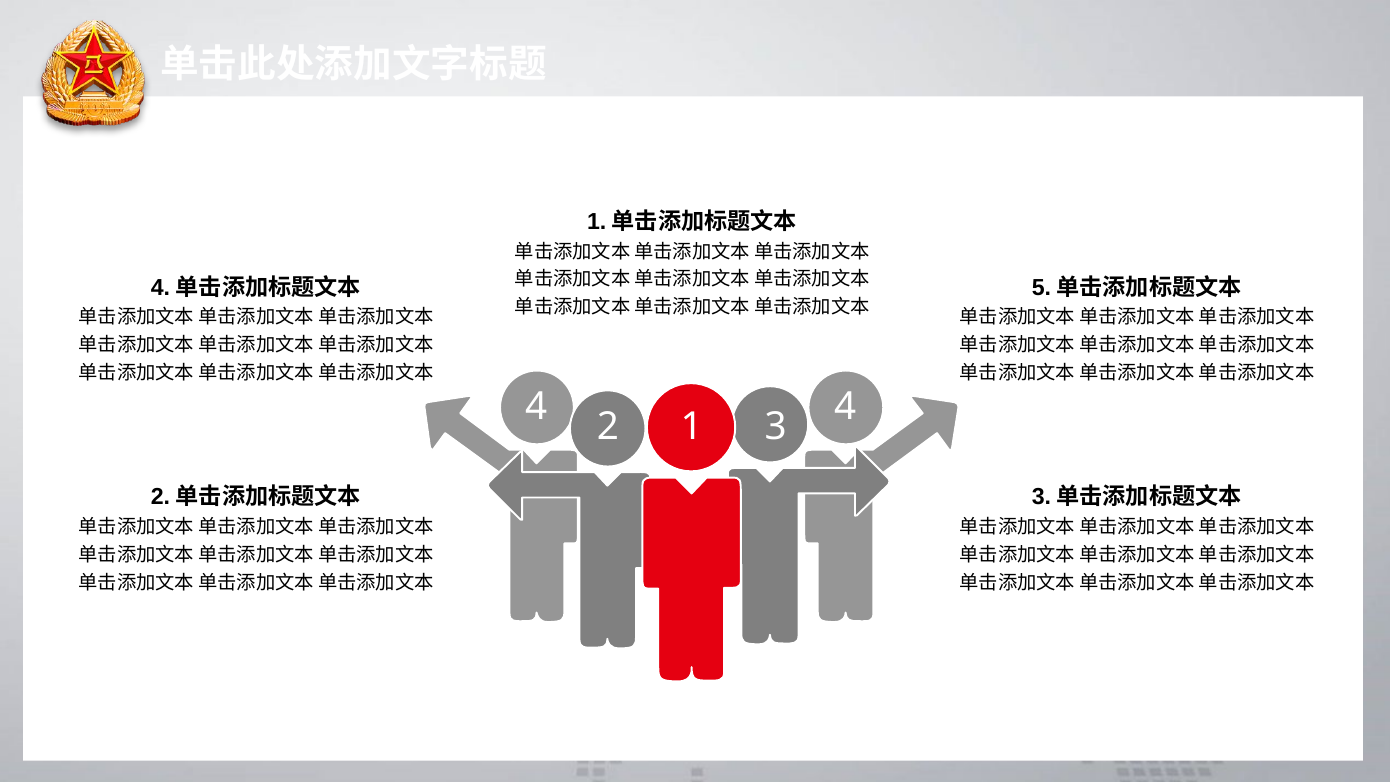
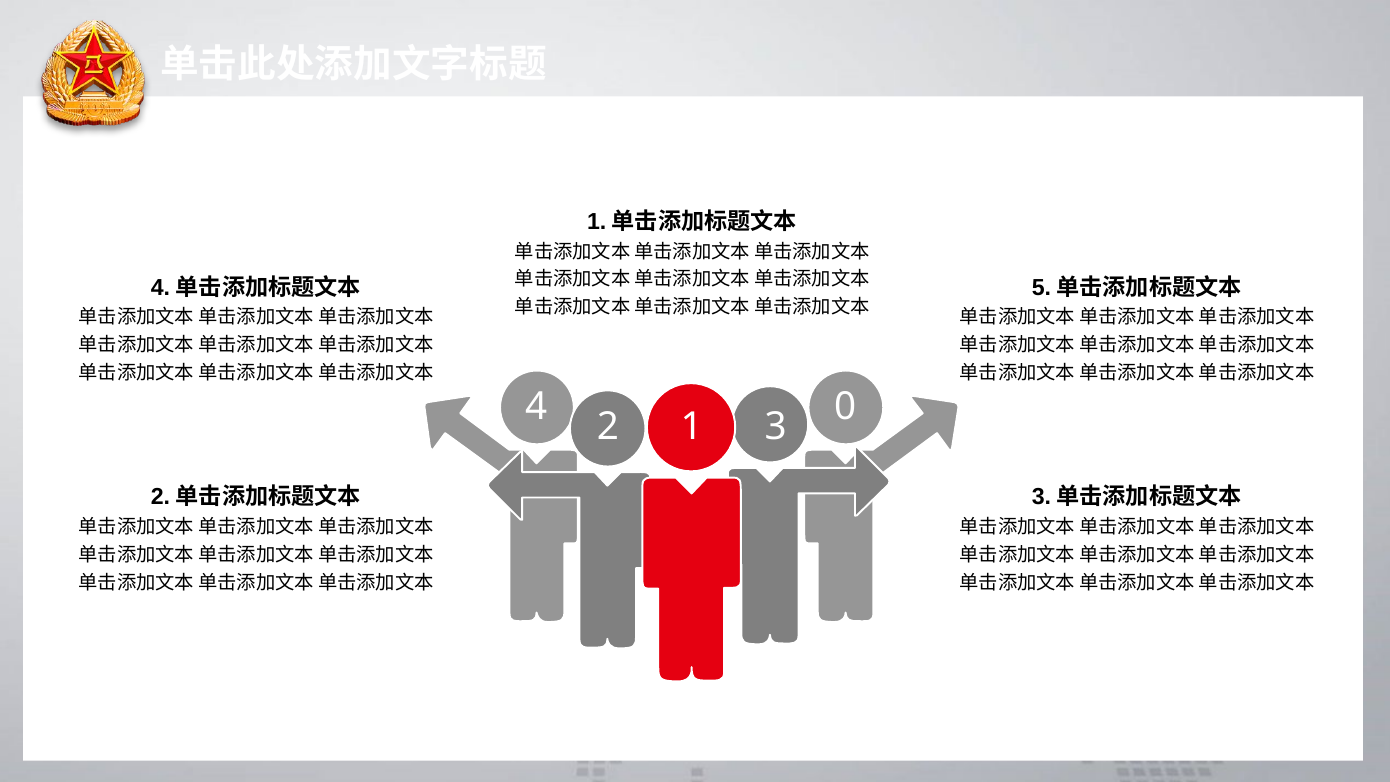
4 4: 4 -> 0 (845, 407)
